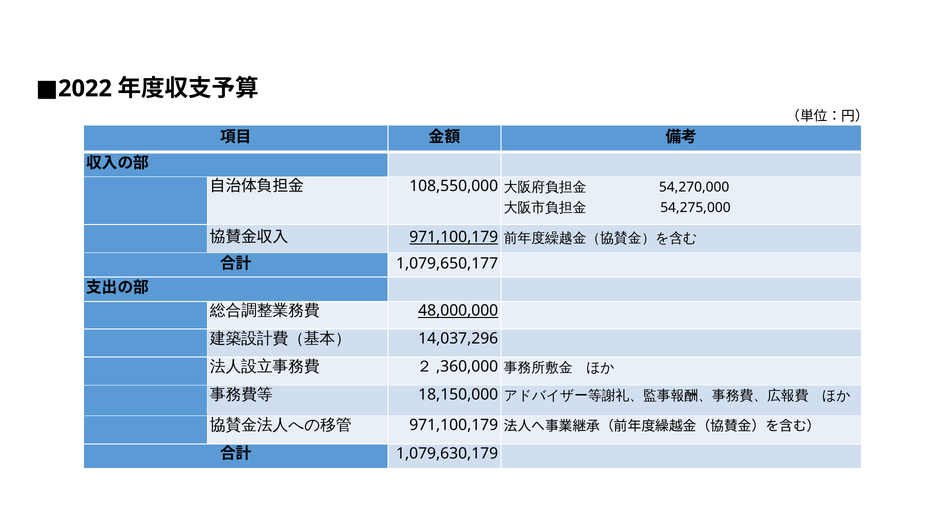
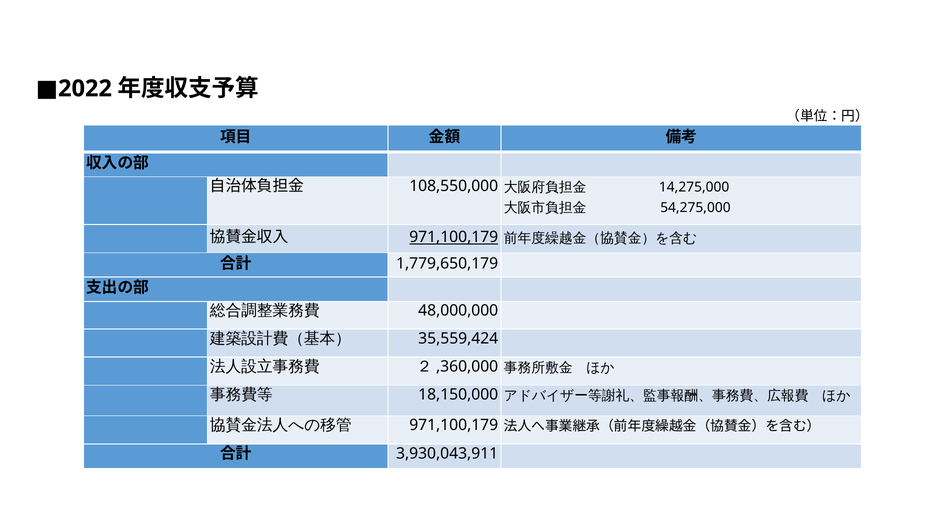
54,270,000: 54,270,000 -> 14,275,000 (694, 187)
1,079,650,177: 1,079,650,177 -> 1,779,650,179 (447, 264)
48,000,000 underline: present -> none (458, 311)
14,037,296: 14,037,296 -> 35,559,424 (458, 339)
1,079,630,179: 1,079,630,179 -> 3,930,043,911 (447, 454)
